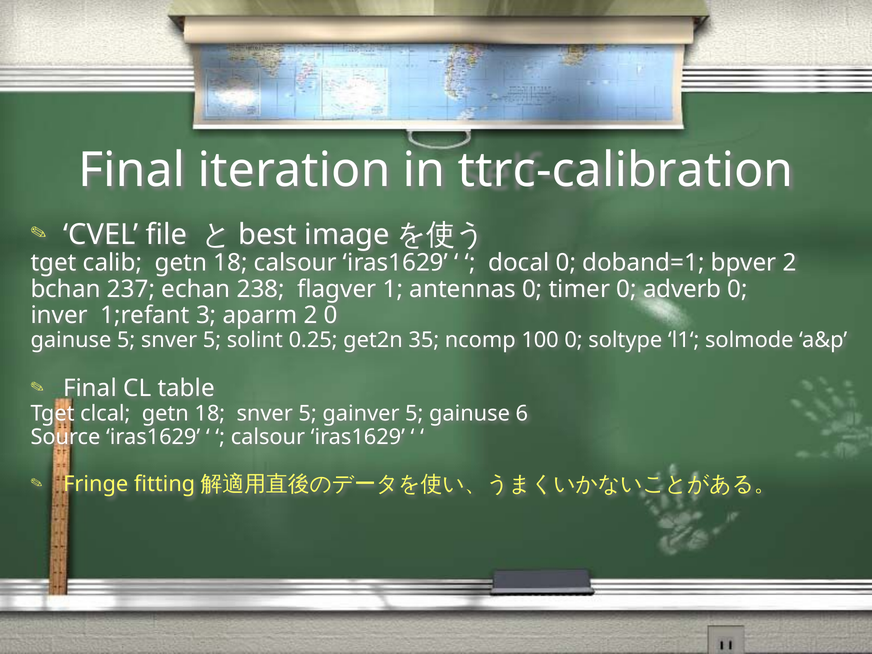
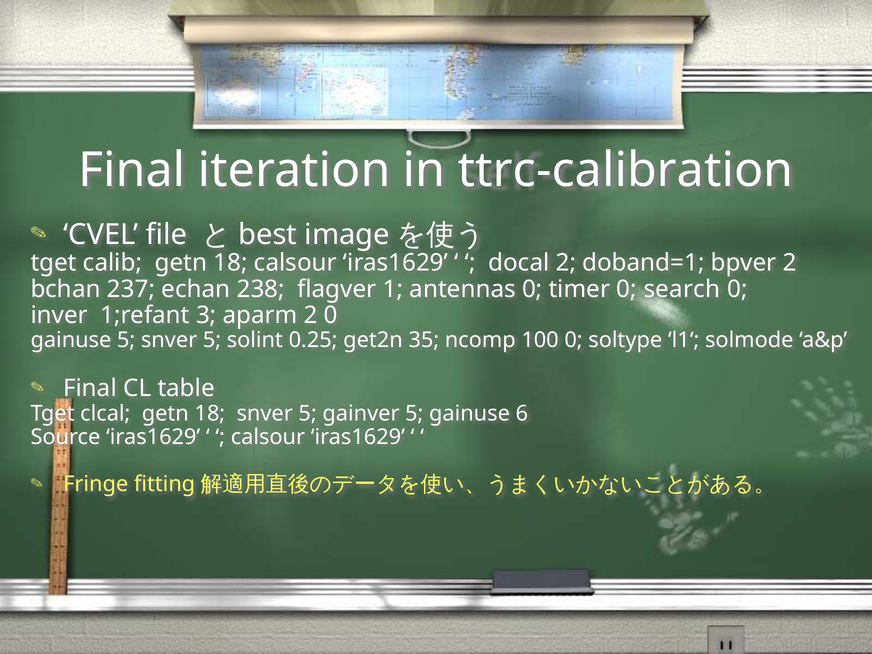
docal 0: 0 -> 2 (566, 263)
adverb: adverb -> search (682, 289)
